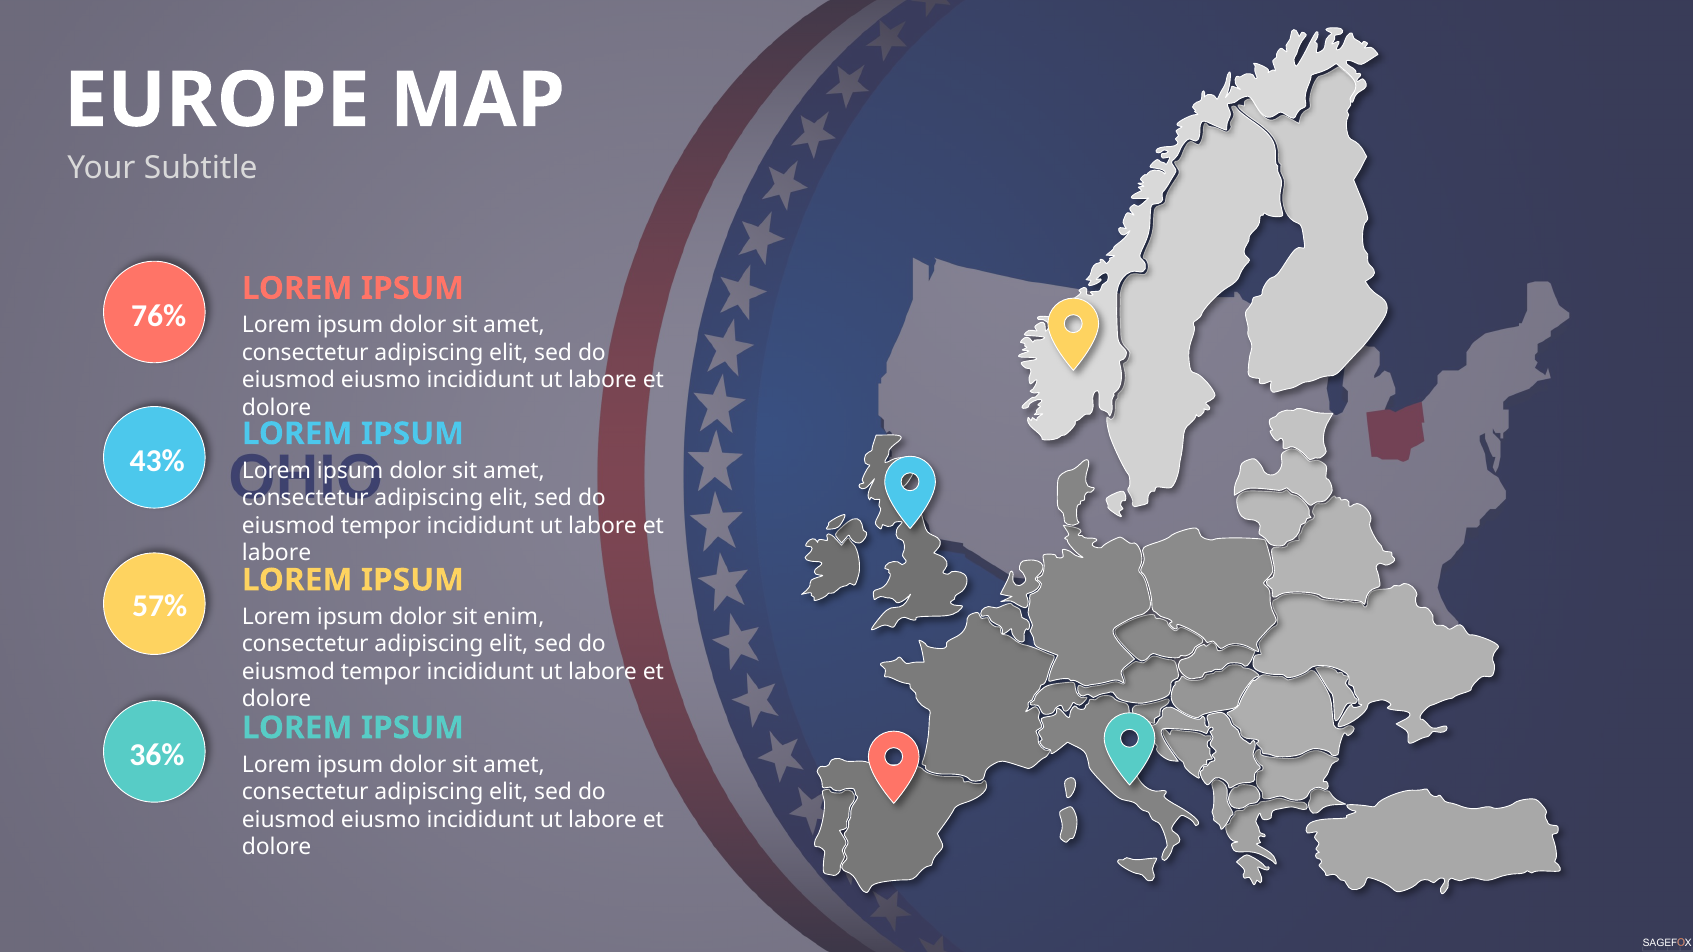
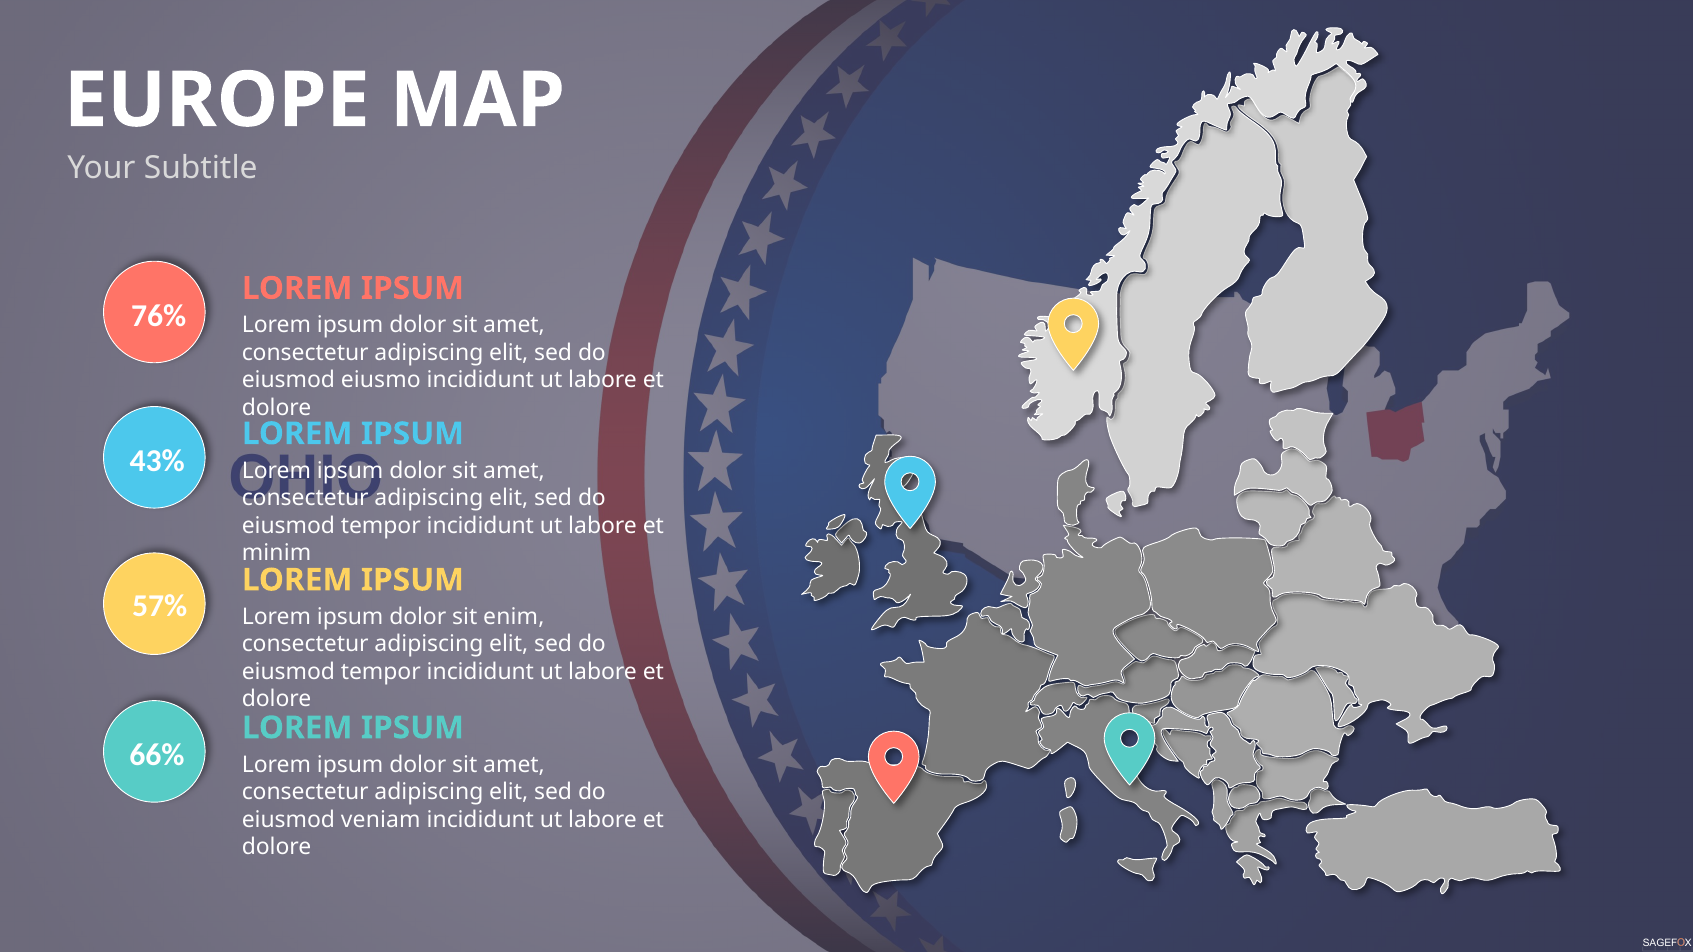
labore: labore -> minim (277, 553)
36%: 36% -> 66% (157, 755)
eiusmo: eiusmo -> veniam (381, 820)
